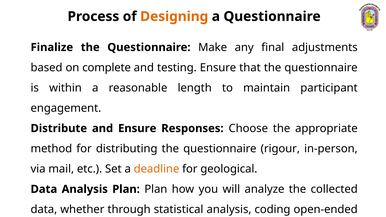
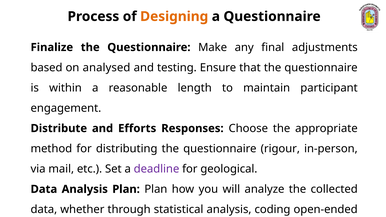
complete: complete -> analysed (106, 68)
and Ensure: Ensure -> Efforts (137, 128)
deadline colour: orange -> purple (157, 169)
